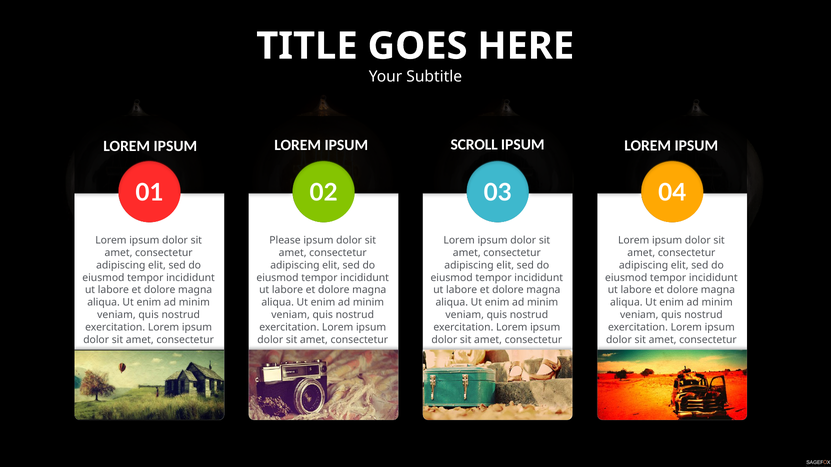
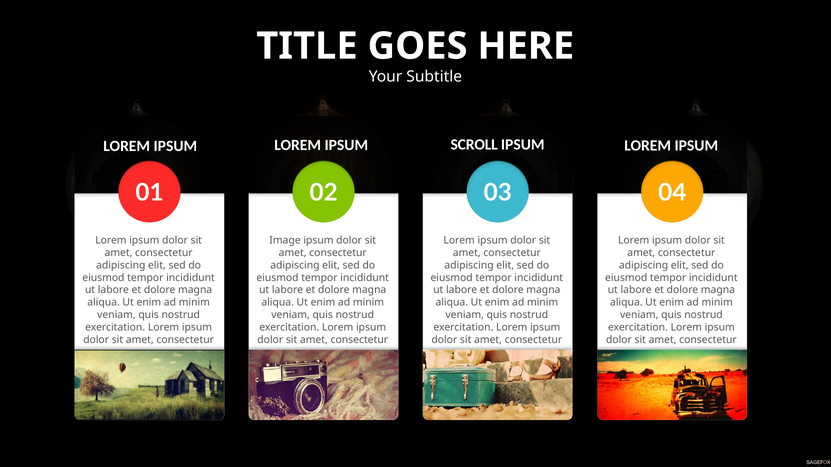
Please: Please -> Image (285, 240)
